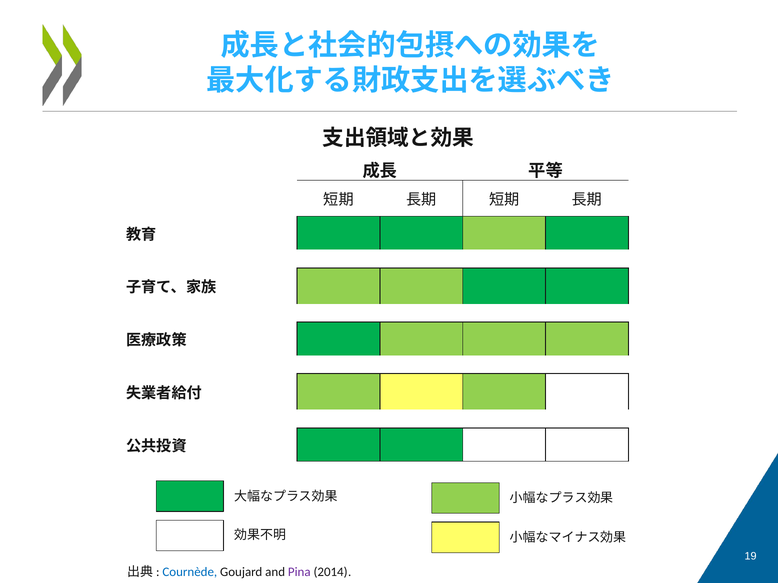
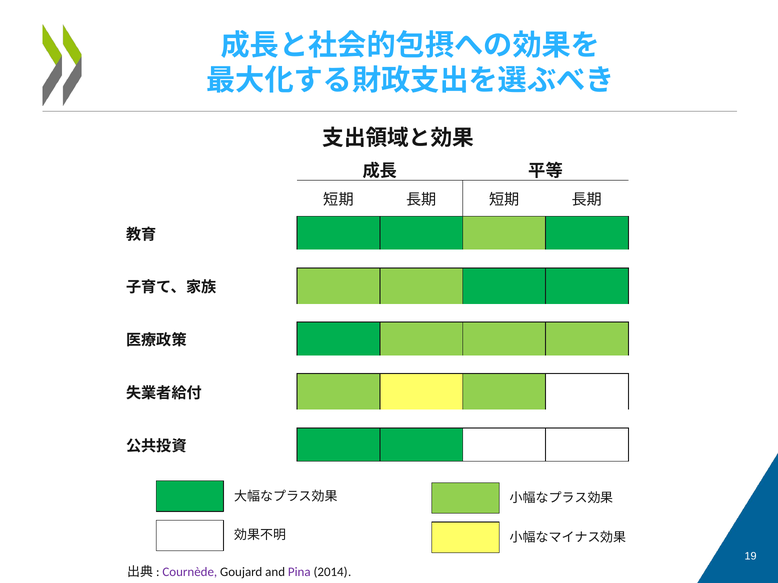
Cournède colour: blue -> purple (190, 572)
